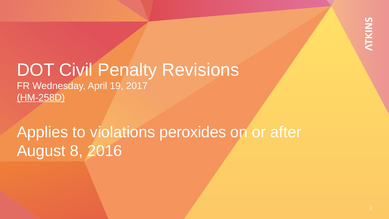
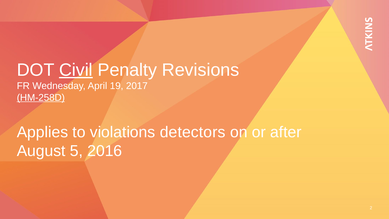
Civil underline: none -> present (76, 70)
peroxides: peroxides -> detectors (193, 132)
8: 8 -> 5 (76, 151)
